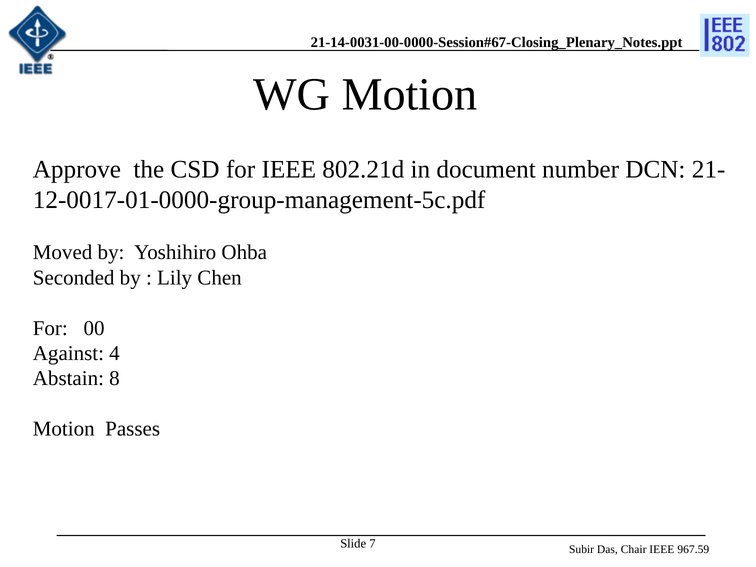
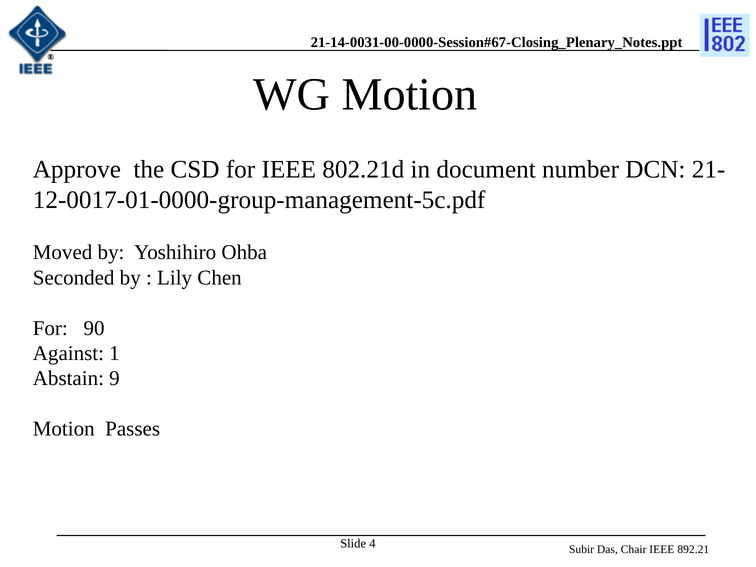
00: 00 -> 90 (94, 328)
4: 4 -> 1 (114, 353)
8: 8 -> 9 (114, 379)
7: 7 -> 4 (372, 544)
967.59: 967.59 -> 892.21 (693, 550)
